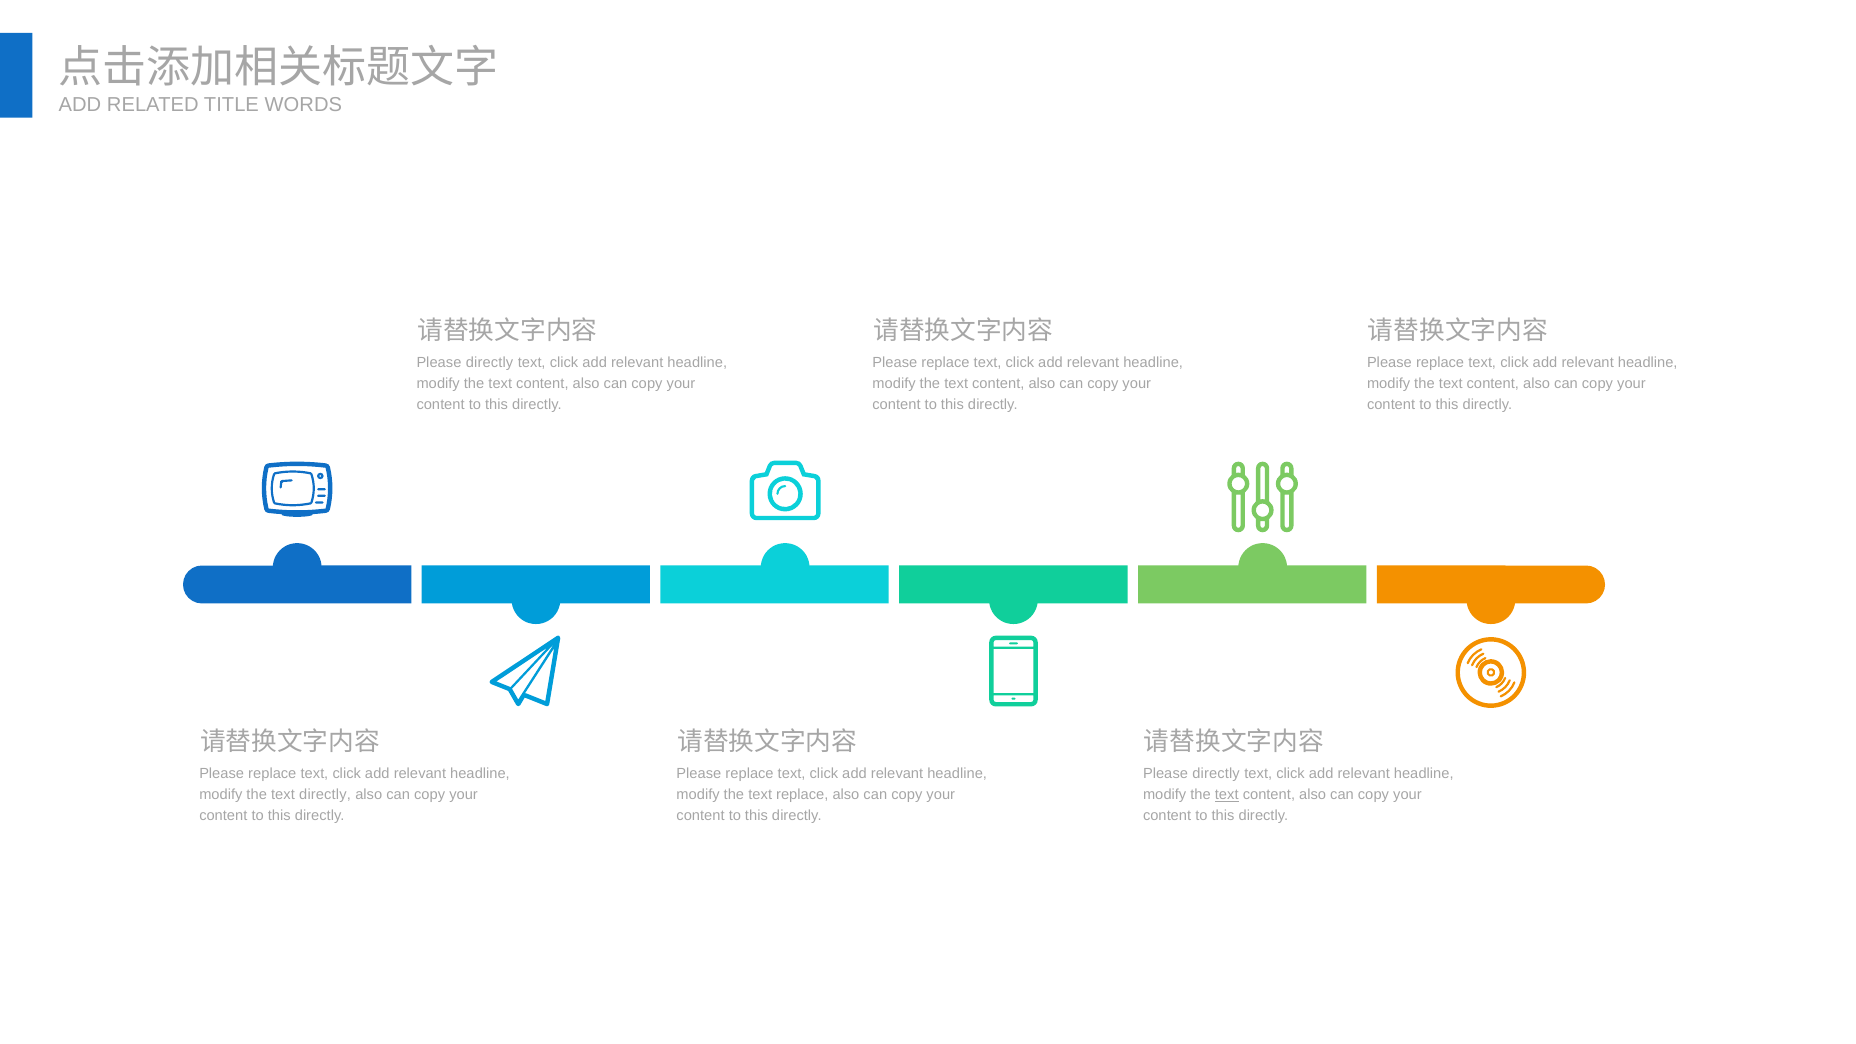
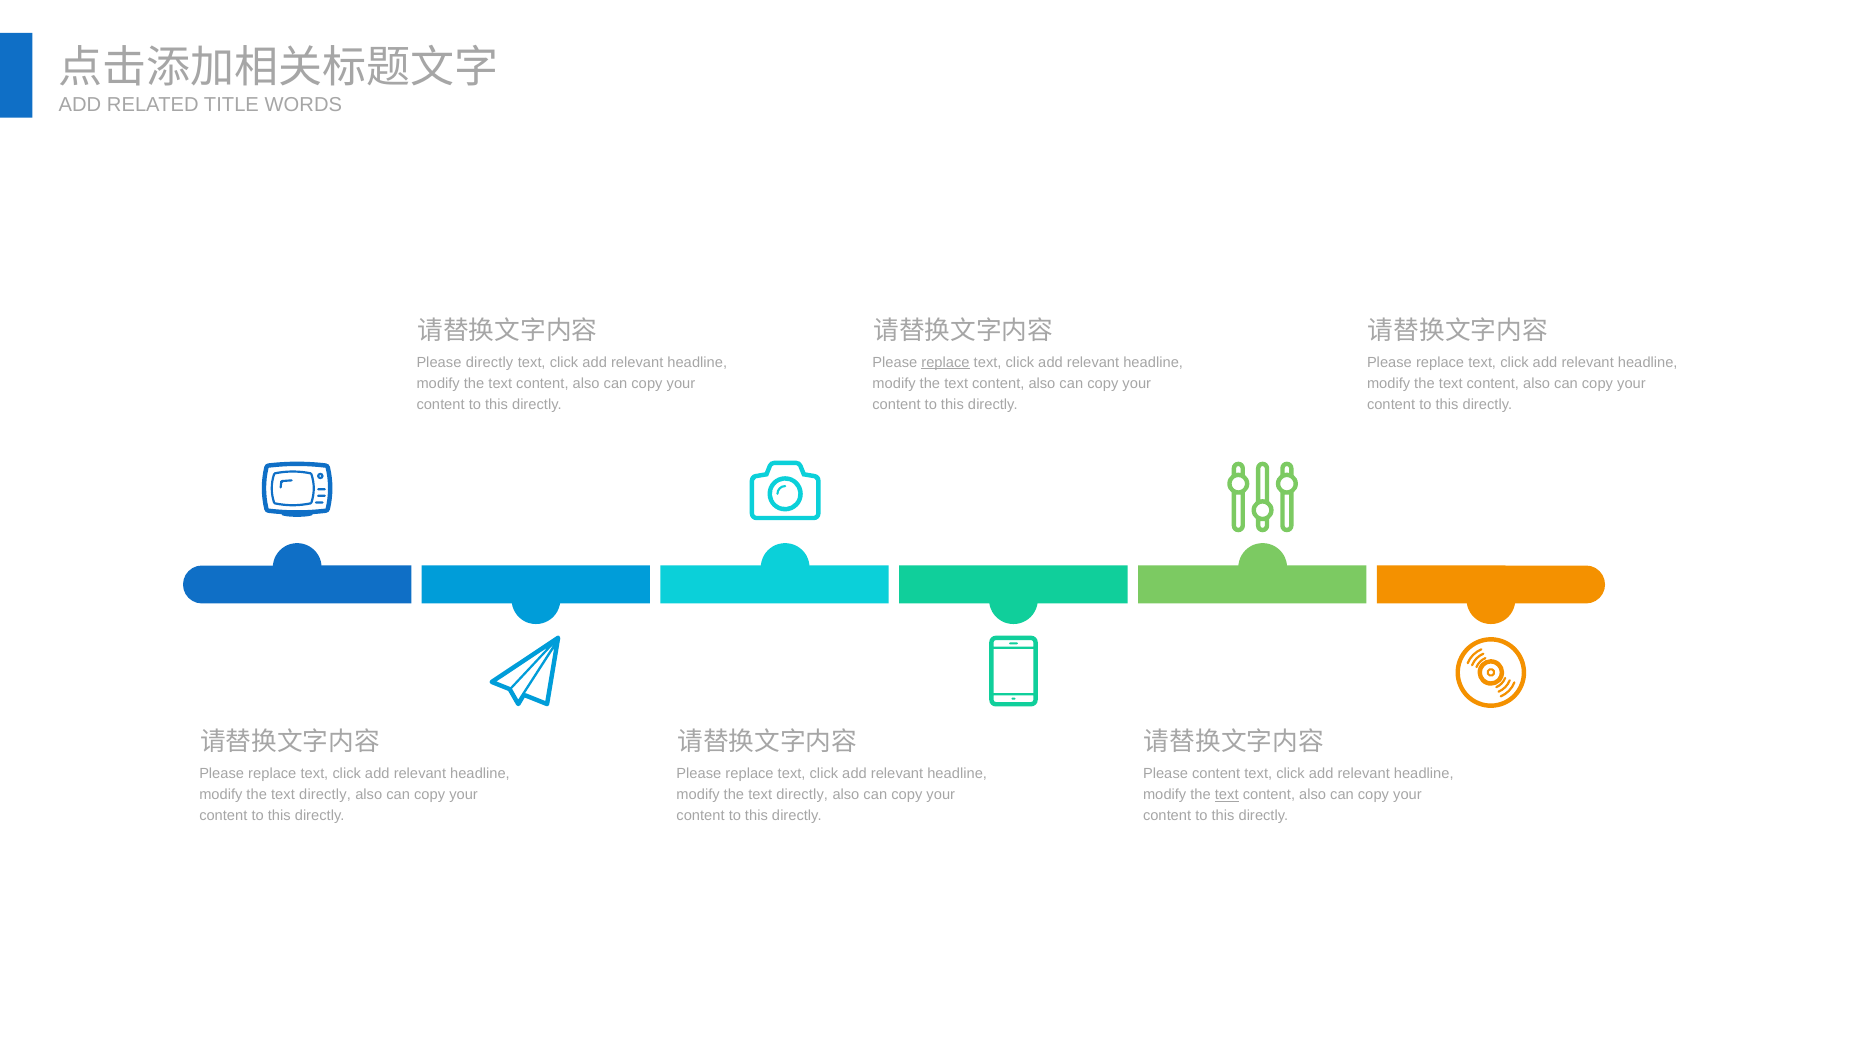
replace underline: none -> present (945, 362)
directly: directly -> content (1216, 774)
replace: replace -> directly (802, 795)
